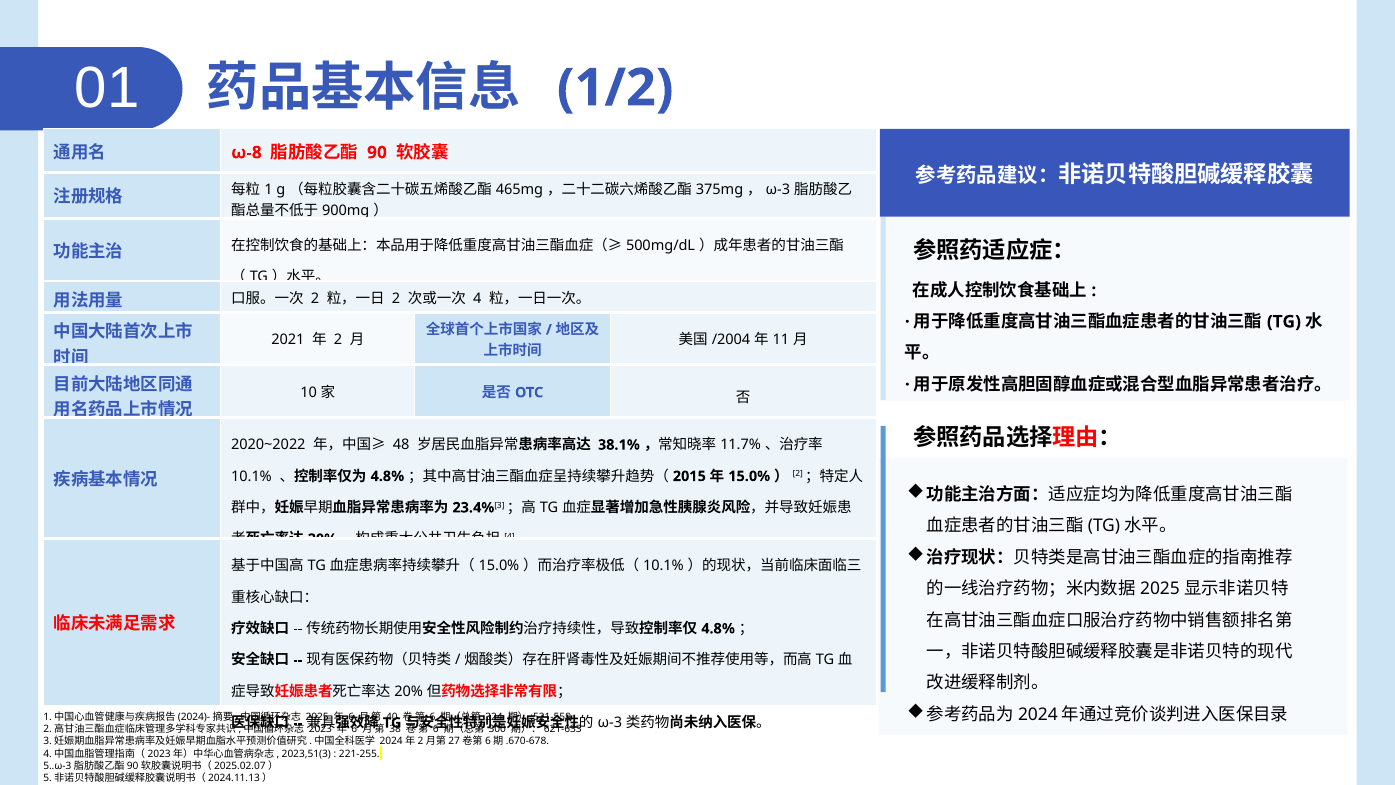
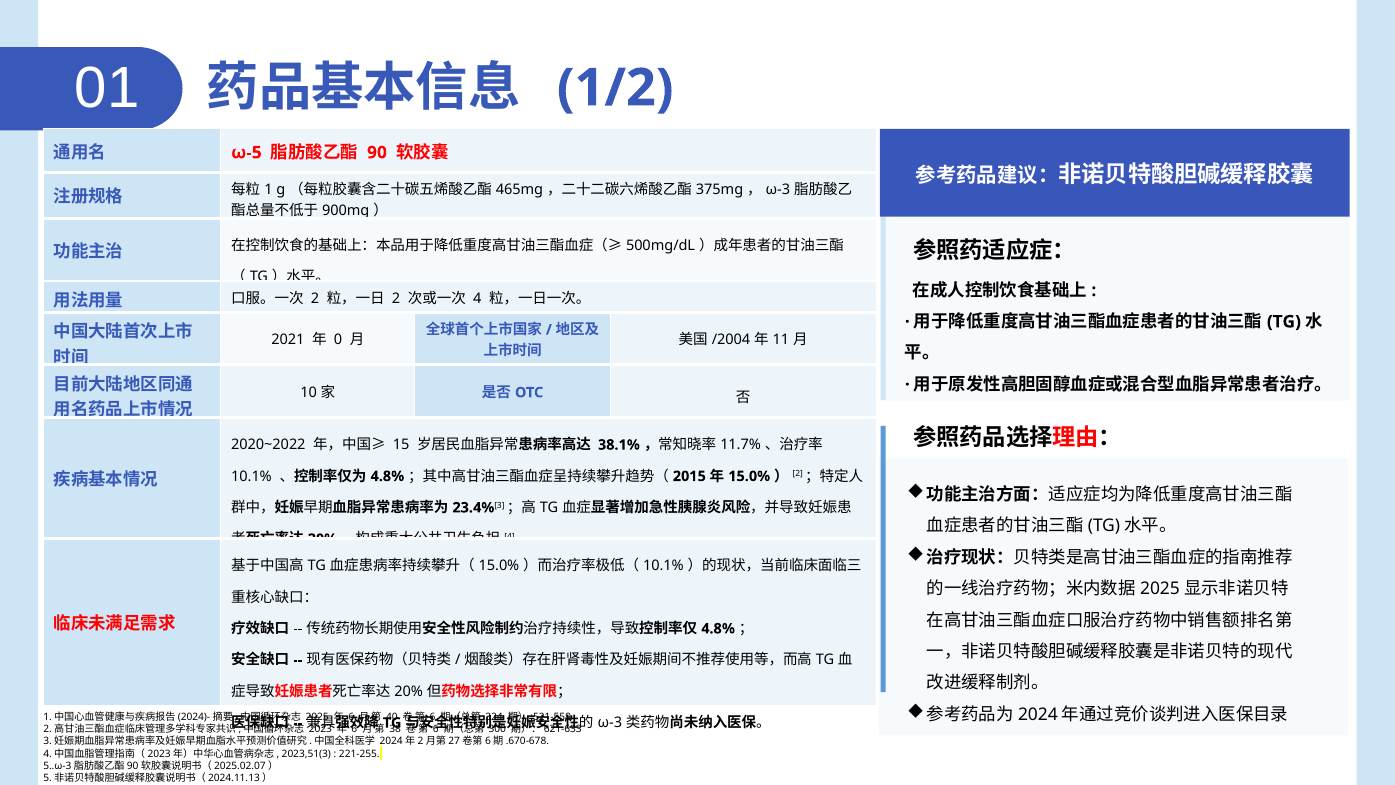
ω-8: ω-8 -> ω-5 (246, 153)
2: 2 -> 0 (338, 340)
48: 48 -> 15 (401, 445)
